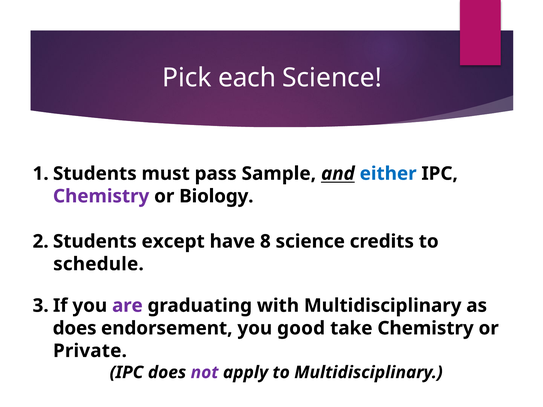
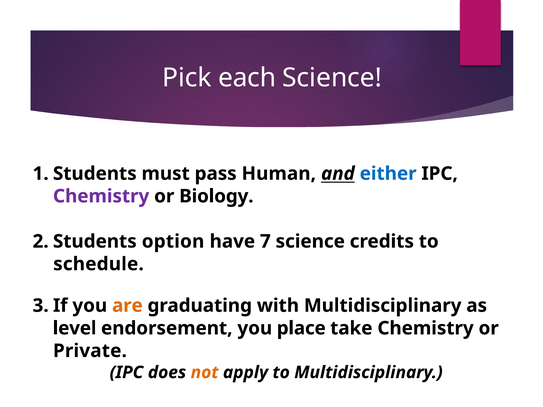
Sample: Sample -> Human (279, 174)
except: except -> option (173, 242)
8: 8 -> 7 (265, 242)
are colour: purple -> orange (127, 306)
does: does -> level (75, 328)
good: good -> place (301, 328)
not colour: purple -> orange (205, 373)
